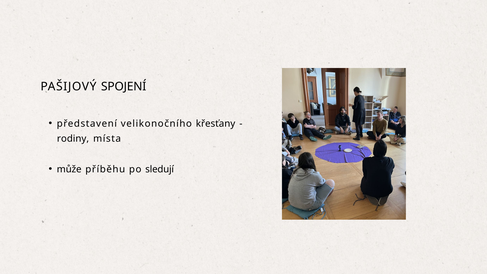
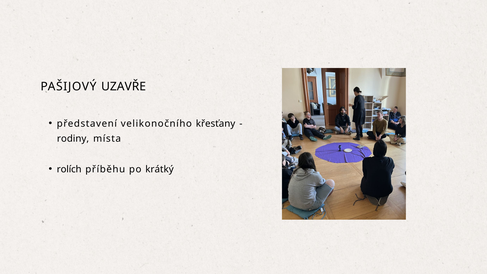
SPOJENÍ: SPOJENÍ -> UZAVŘE (124, 86)
může: může -> rolích (69, 169)
sledují: sledují -> krátký (160, 169)
